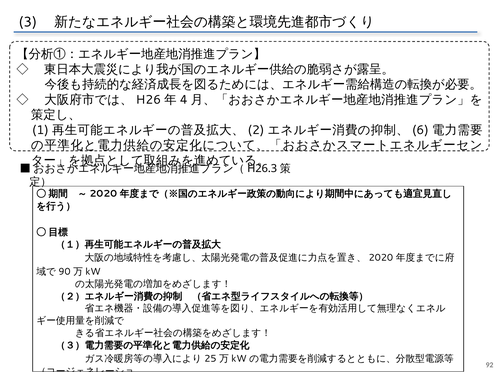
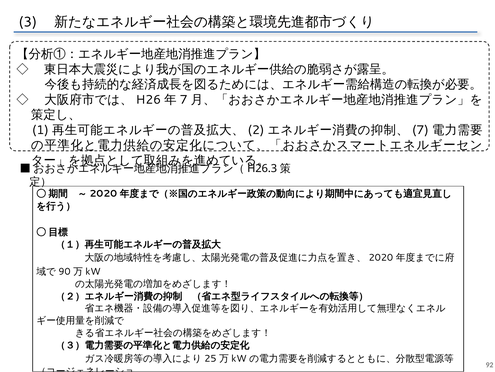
4: 4 -> 7 (184, 99)
6: 6 -> 7 (420, 130)
